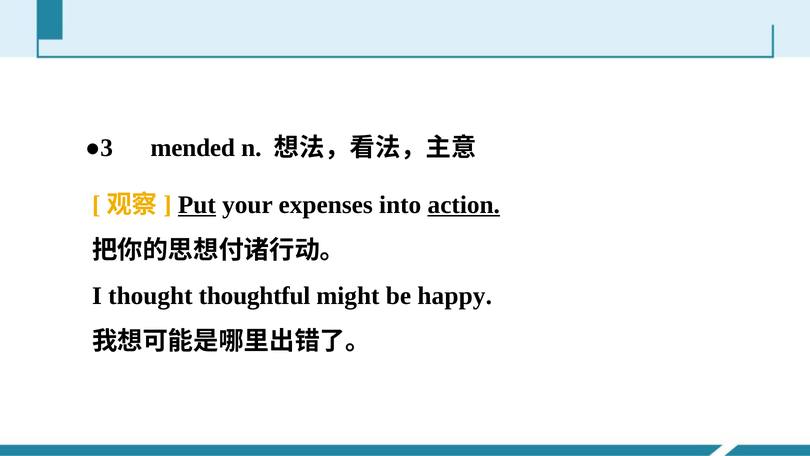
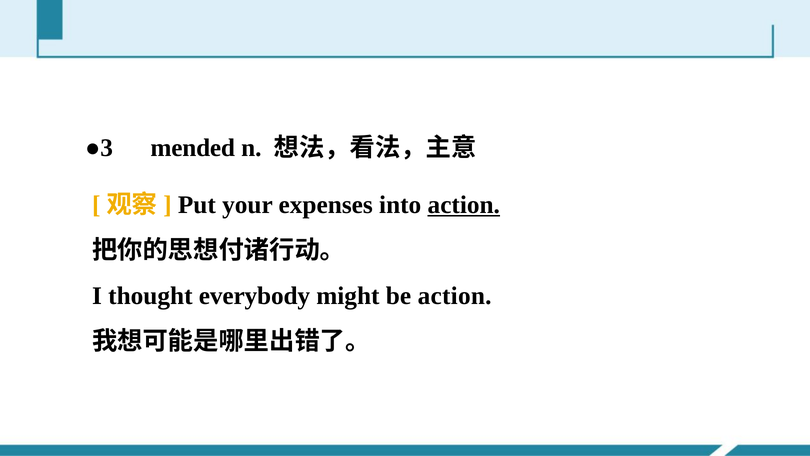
Put underline: present -> none (197, 205)
thoughtful: thoughtful -> everybody (254, 296)
be happy: happy -> action (455, 296)
